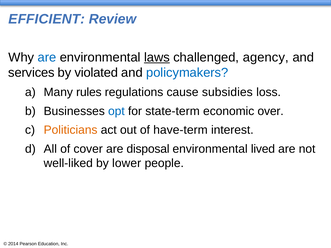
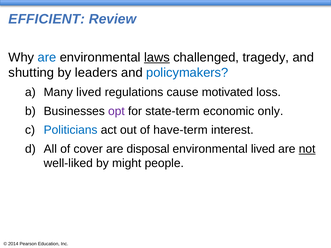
agency: agency -> tragedy (266, 57)
services: services -> shutting (31, 73)
violated: violated -> leaders (96, 73)
Many rules: rules -> lived (89, 92)
subsidies: subsidies -> motivated (227, 92)
opt colour: blue -> purple (116, 111)
over: over -> only (270, 111)
Politicians colour: orange -> blue (71, 130)
not underline: none -> present (307, 149)
lower: lower -> might (127, 163)
